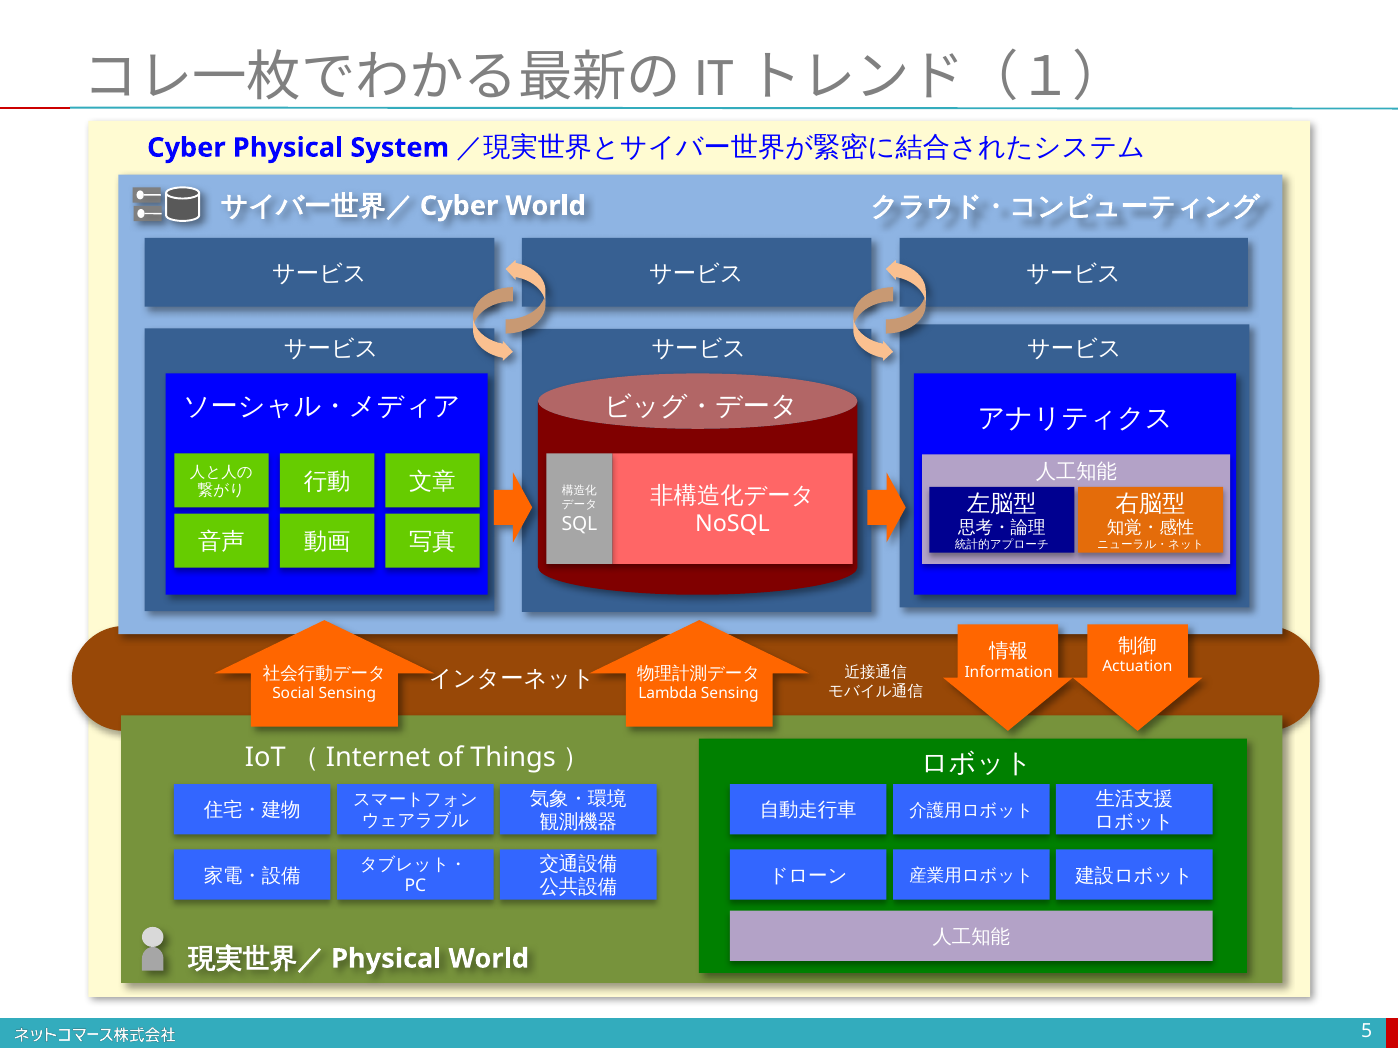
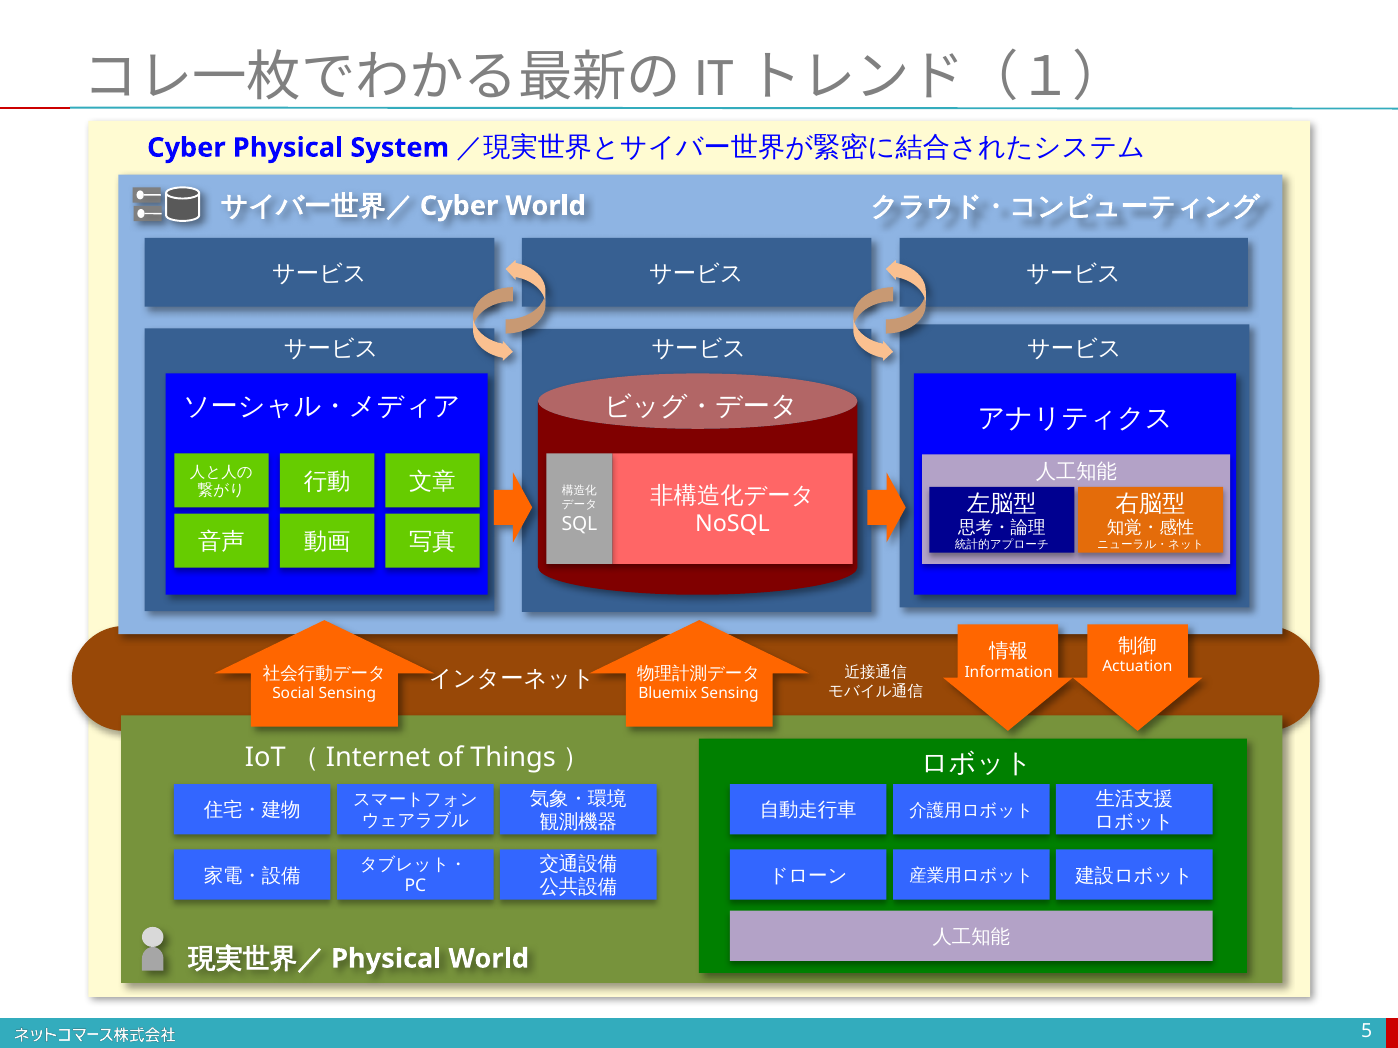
Lambda: Lambda -> Bluemix (668, 694)
